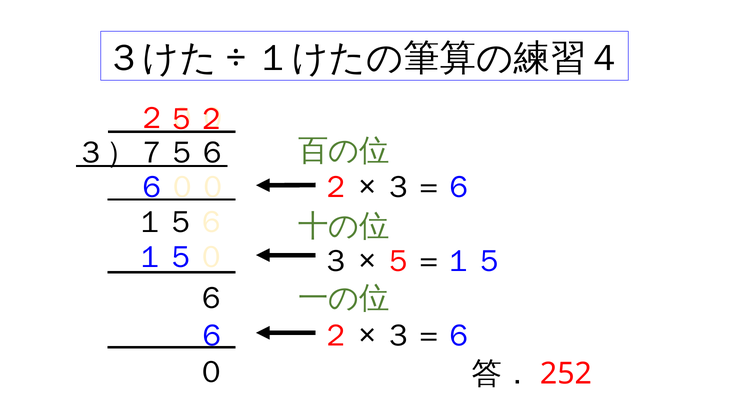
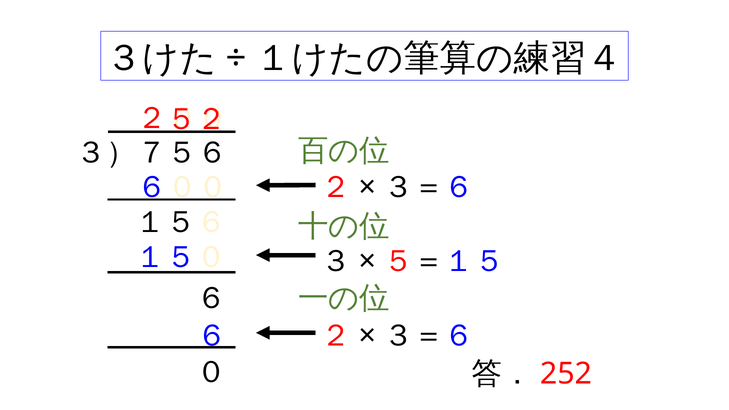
３）７５６ underline: present -> none (152, 153)
